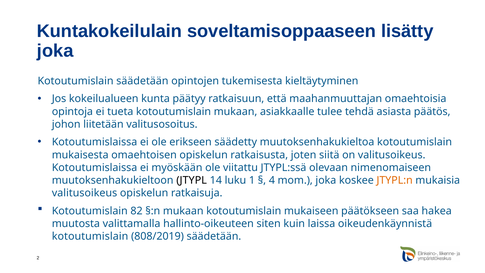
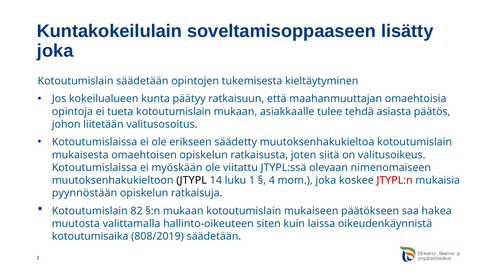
JTYPL:n colour: orange -> red (395, 180)
valitusoikeus: valitusoikeus -> pyynnöstään (85, 193)
kotoutumislain: kotoutumislain -> kotoutumisaika (90, 236)
